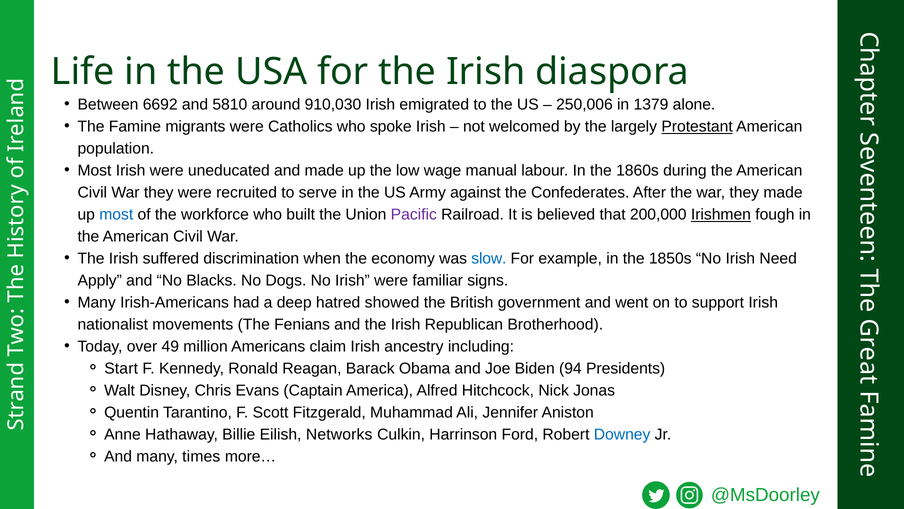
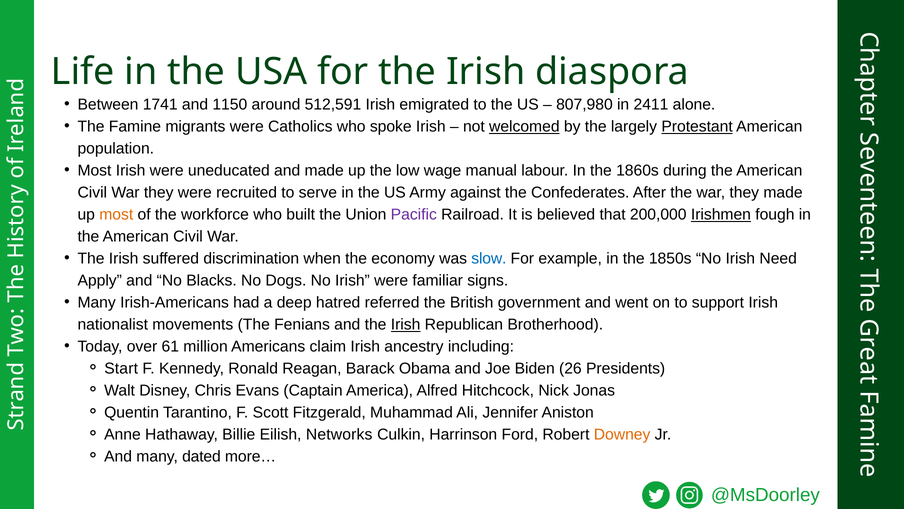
6692: 6692 -> 1741 (160, 105)
5810: 5810 -> 1150 (230, 105)
910,030: 910,030 -> 512,591 (333, 105)
250,006: 250,006 -> 807,980 (584, 105)
1379: 1379 -> 2411 (651, 105)
welcomed underline: none -> present (524, 127)
most colour: blue -> orange (116, 214)
showed: showed -> referred (392, 302)
Irish underline: none -> present (406, 324)
49: 49 -> 61 (170, 346)
94: 94 -> 26 (570, 368)
Downey colour: blue -> orange (622, 434)
times: times -> dated (201, 456)
